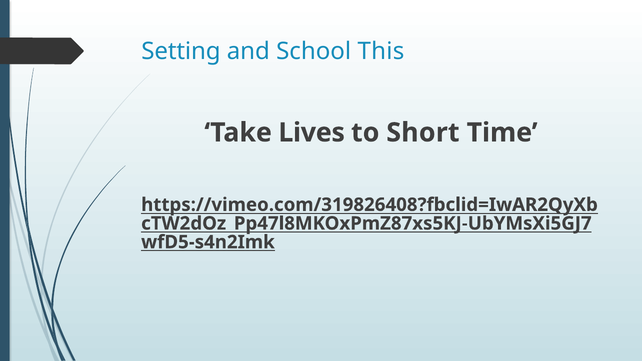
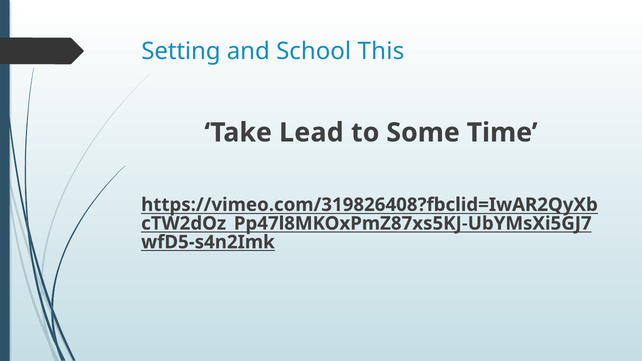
Lives: Lives -> Lead (311, 133)
Short: Short -> Some (423, 133)
